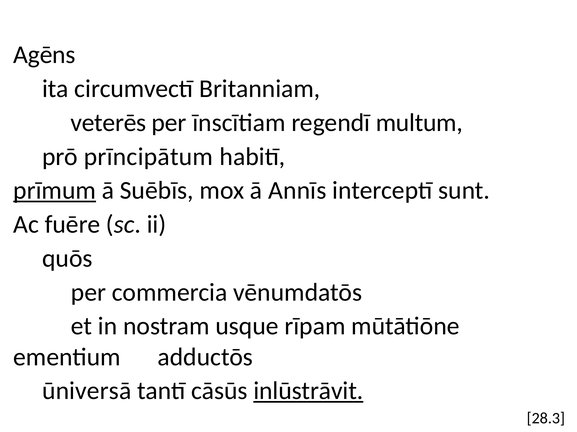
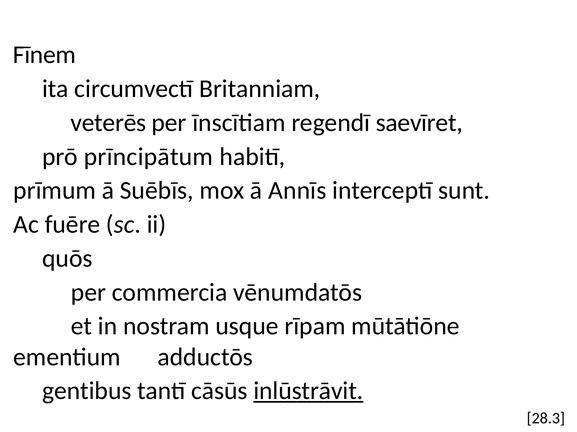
Agēns: Agēns -> Fīnem (44, 55)
multum: multum -> saevīret (419, 123)
prīmum underline: present -> none (55, 191)
ūniversā: ūniversā -> gentibus (87, 392)
